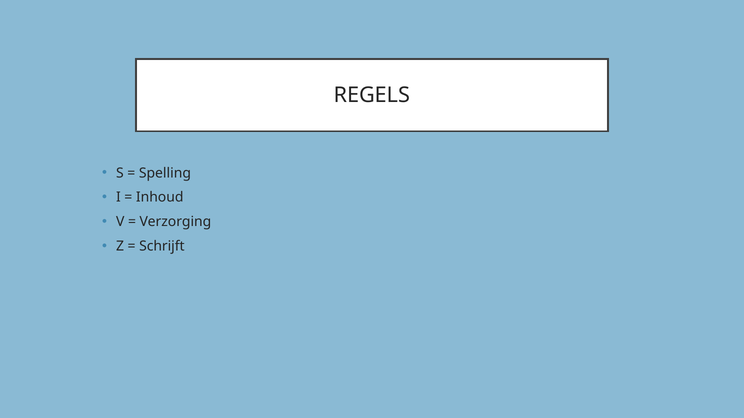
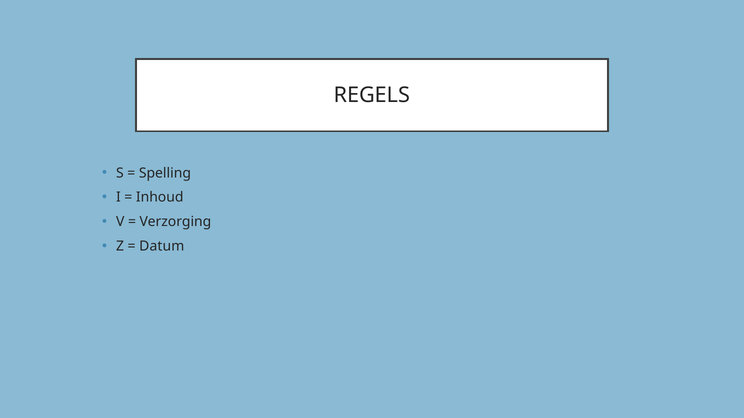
Schrijft: Schrijft -> Datum (162, 247)
